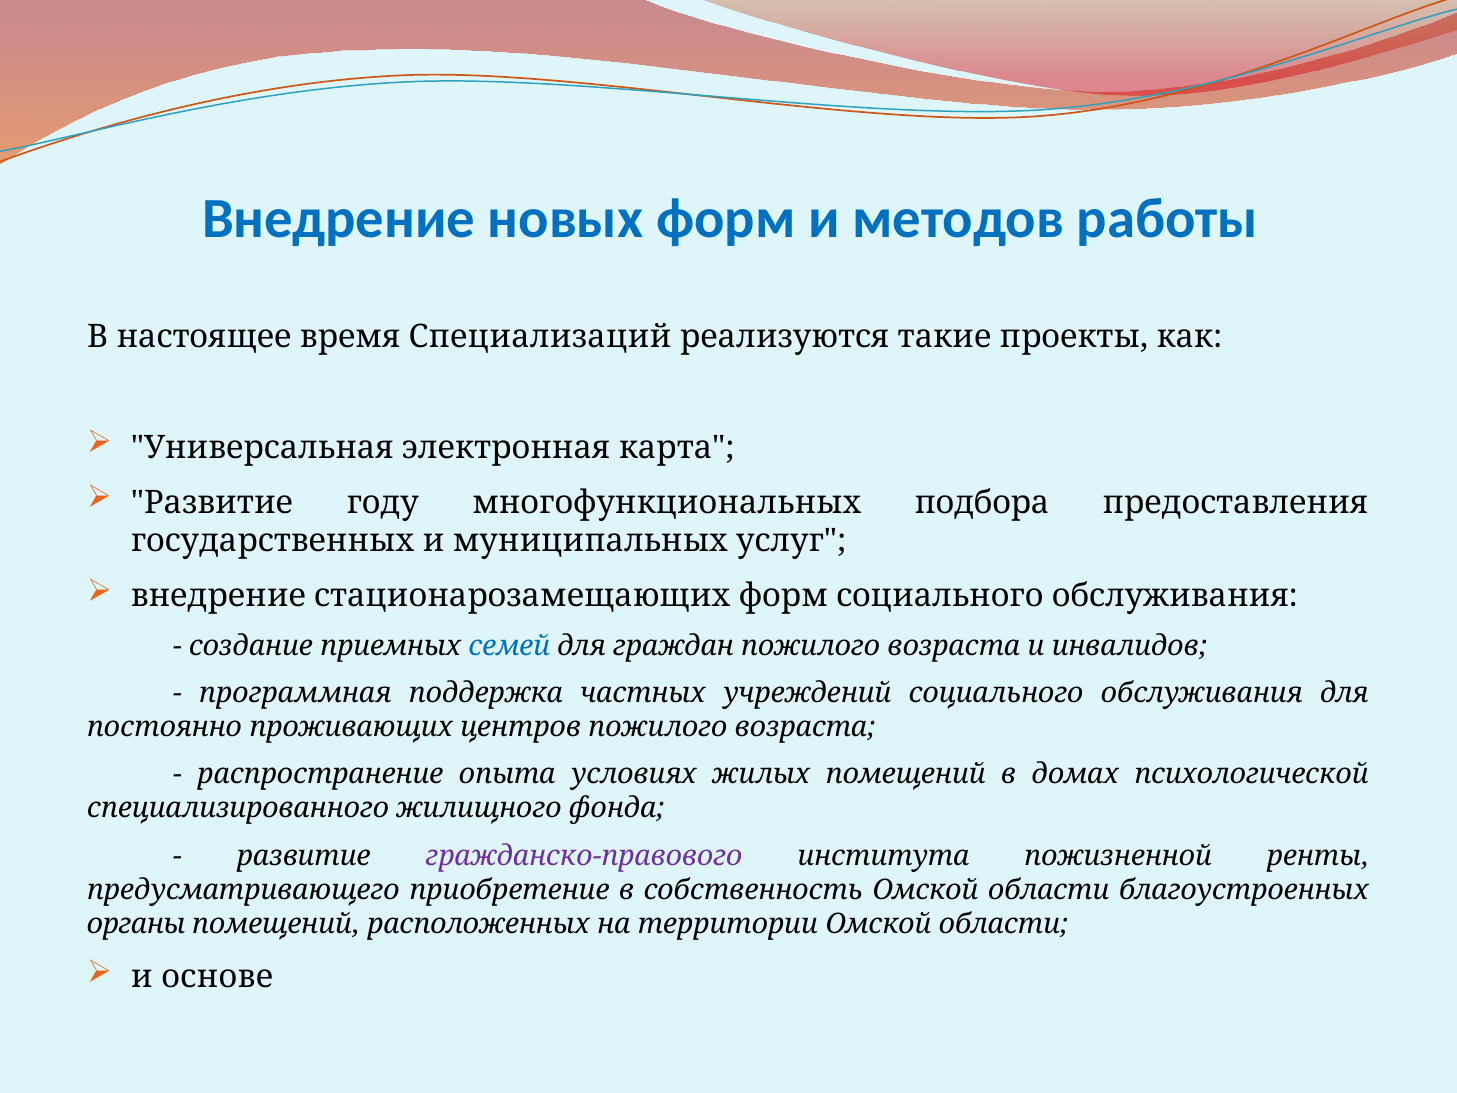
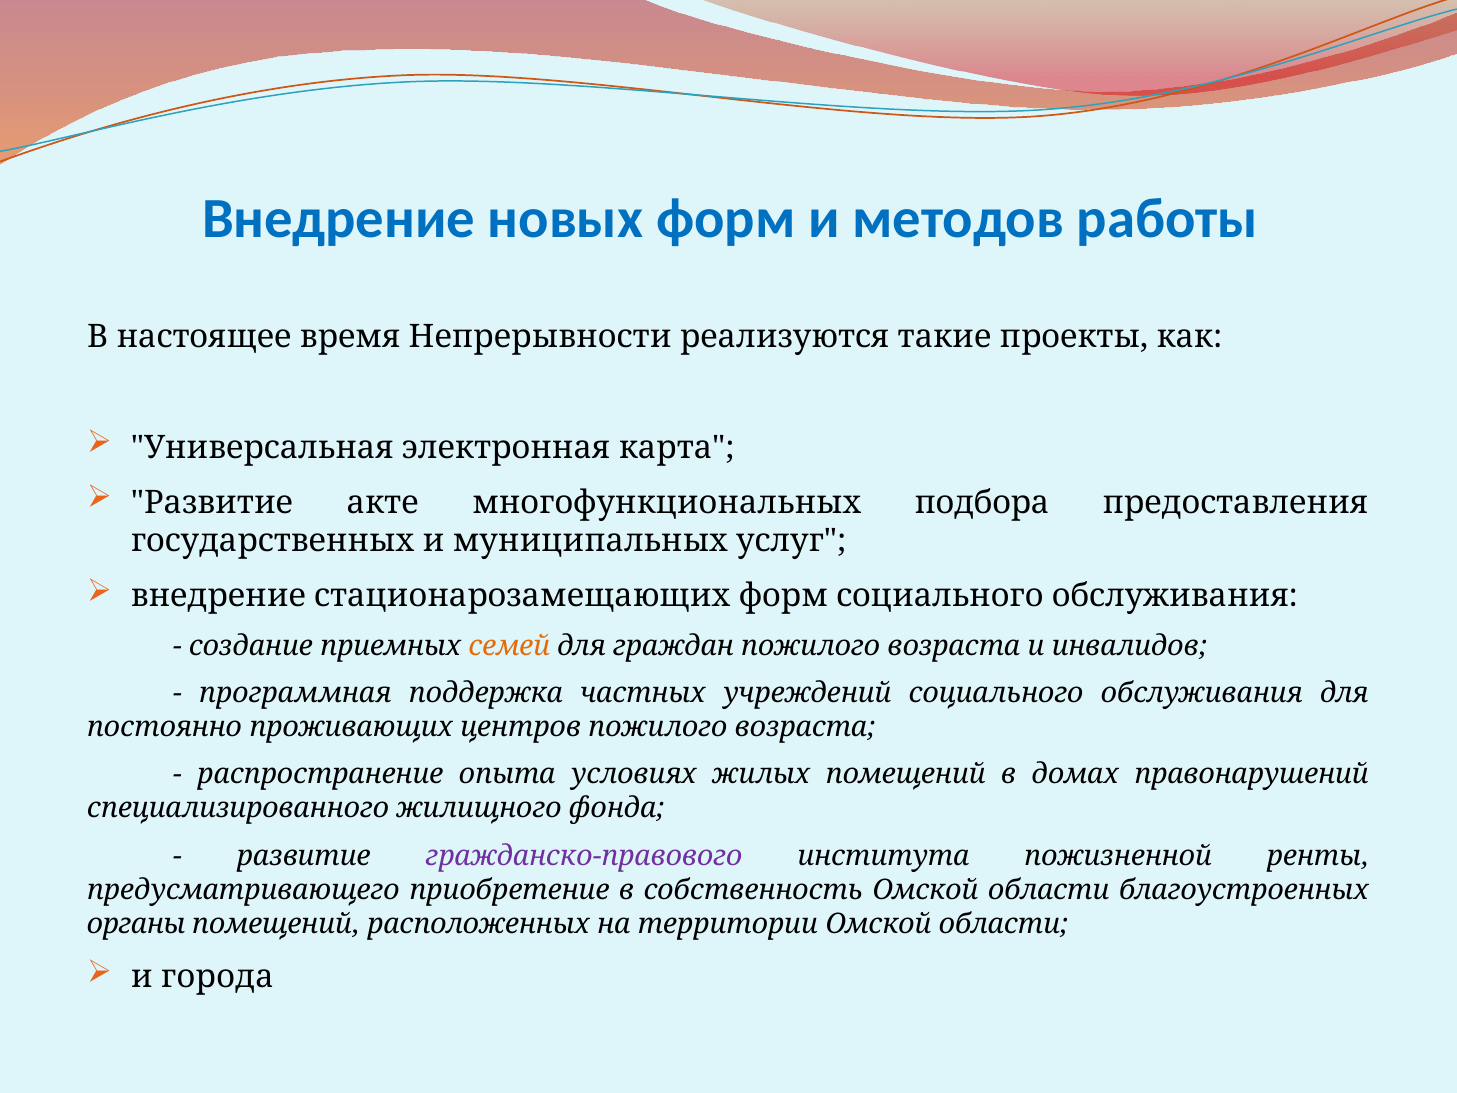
Специализаций: Специализаций -> Непрерывности (540, 337)
году: году -> акте (383, 502)
семей colour: blue -> orange (509, 646)
психологической: психологической -> правонарушений (1252, 774)
основе: основе -> города (217, 977)
